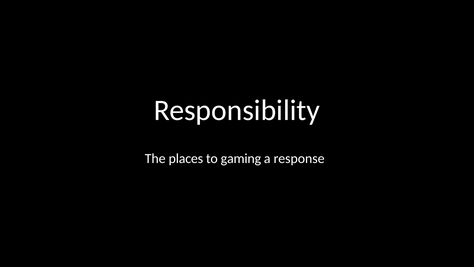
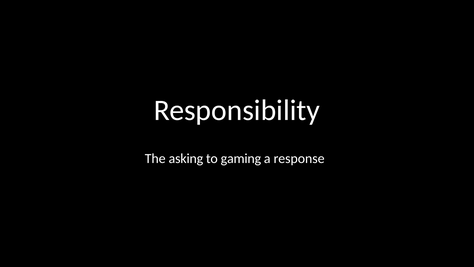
places: places -> asking (186, 158)
